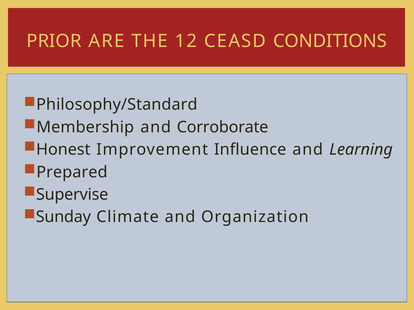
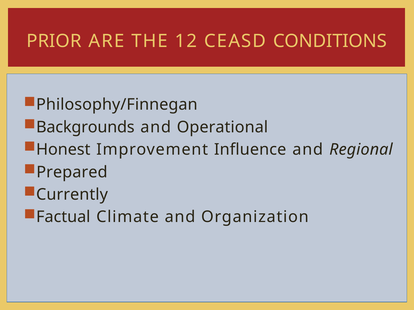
Philosophy/Standard: Philosophy/Standard -> Philosophy/Finnegan (117, 105)
Membership: Membership -> Backgrounds (85, 127)
Corroborate: Corroborate -> Operational (222, 127)
Learning: Learning -> Regional (361, 150)
Supervise: Supervise -> Currently (72, 195)
Sunday: Sunday -> Factual (63, 217)
